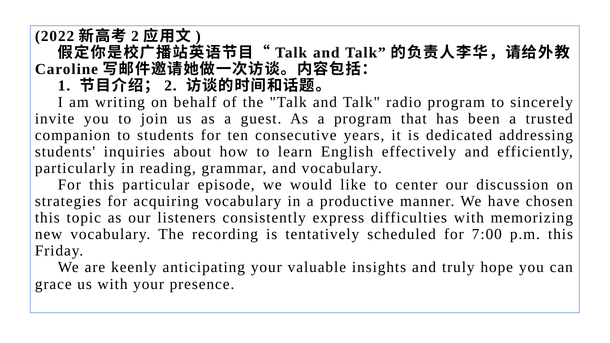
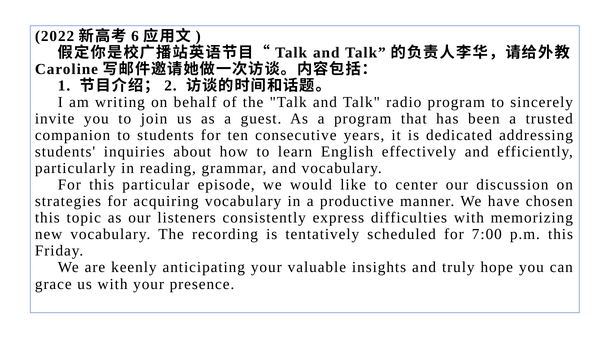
2: 2 -> 6 (135, 36)
